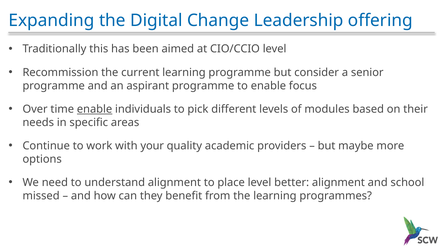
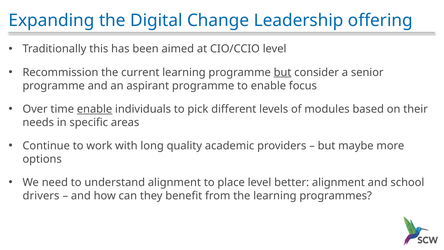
but underline: none -> present (283, 72)
your: your -> long (152, 146)
missed: missed -> drivers (41, 196)
